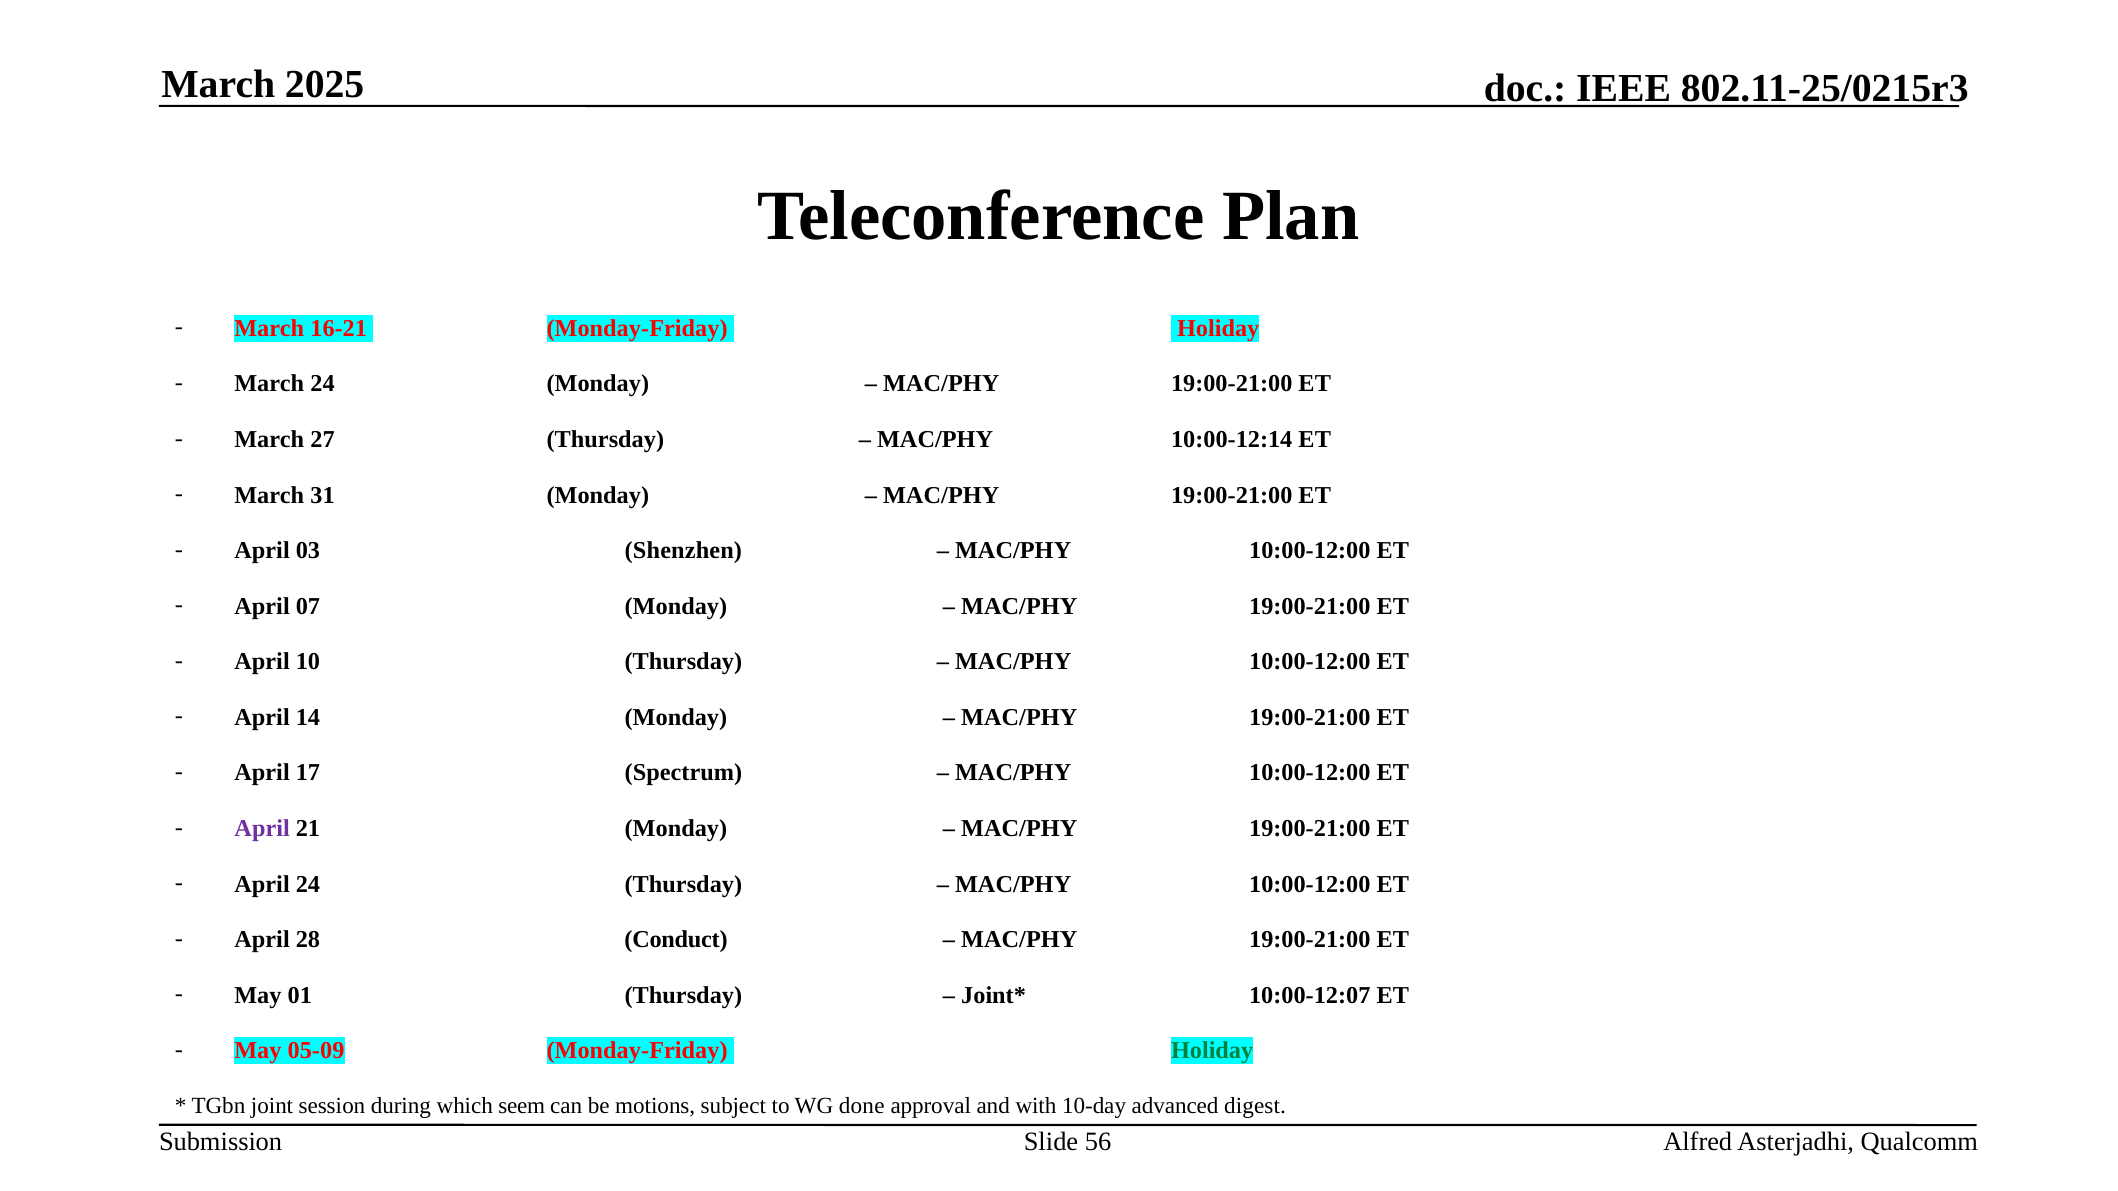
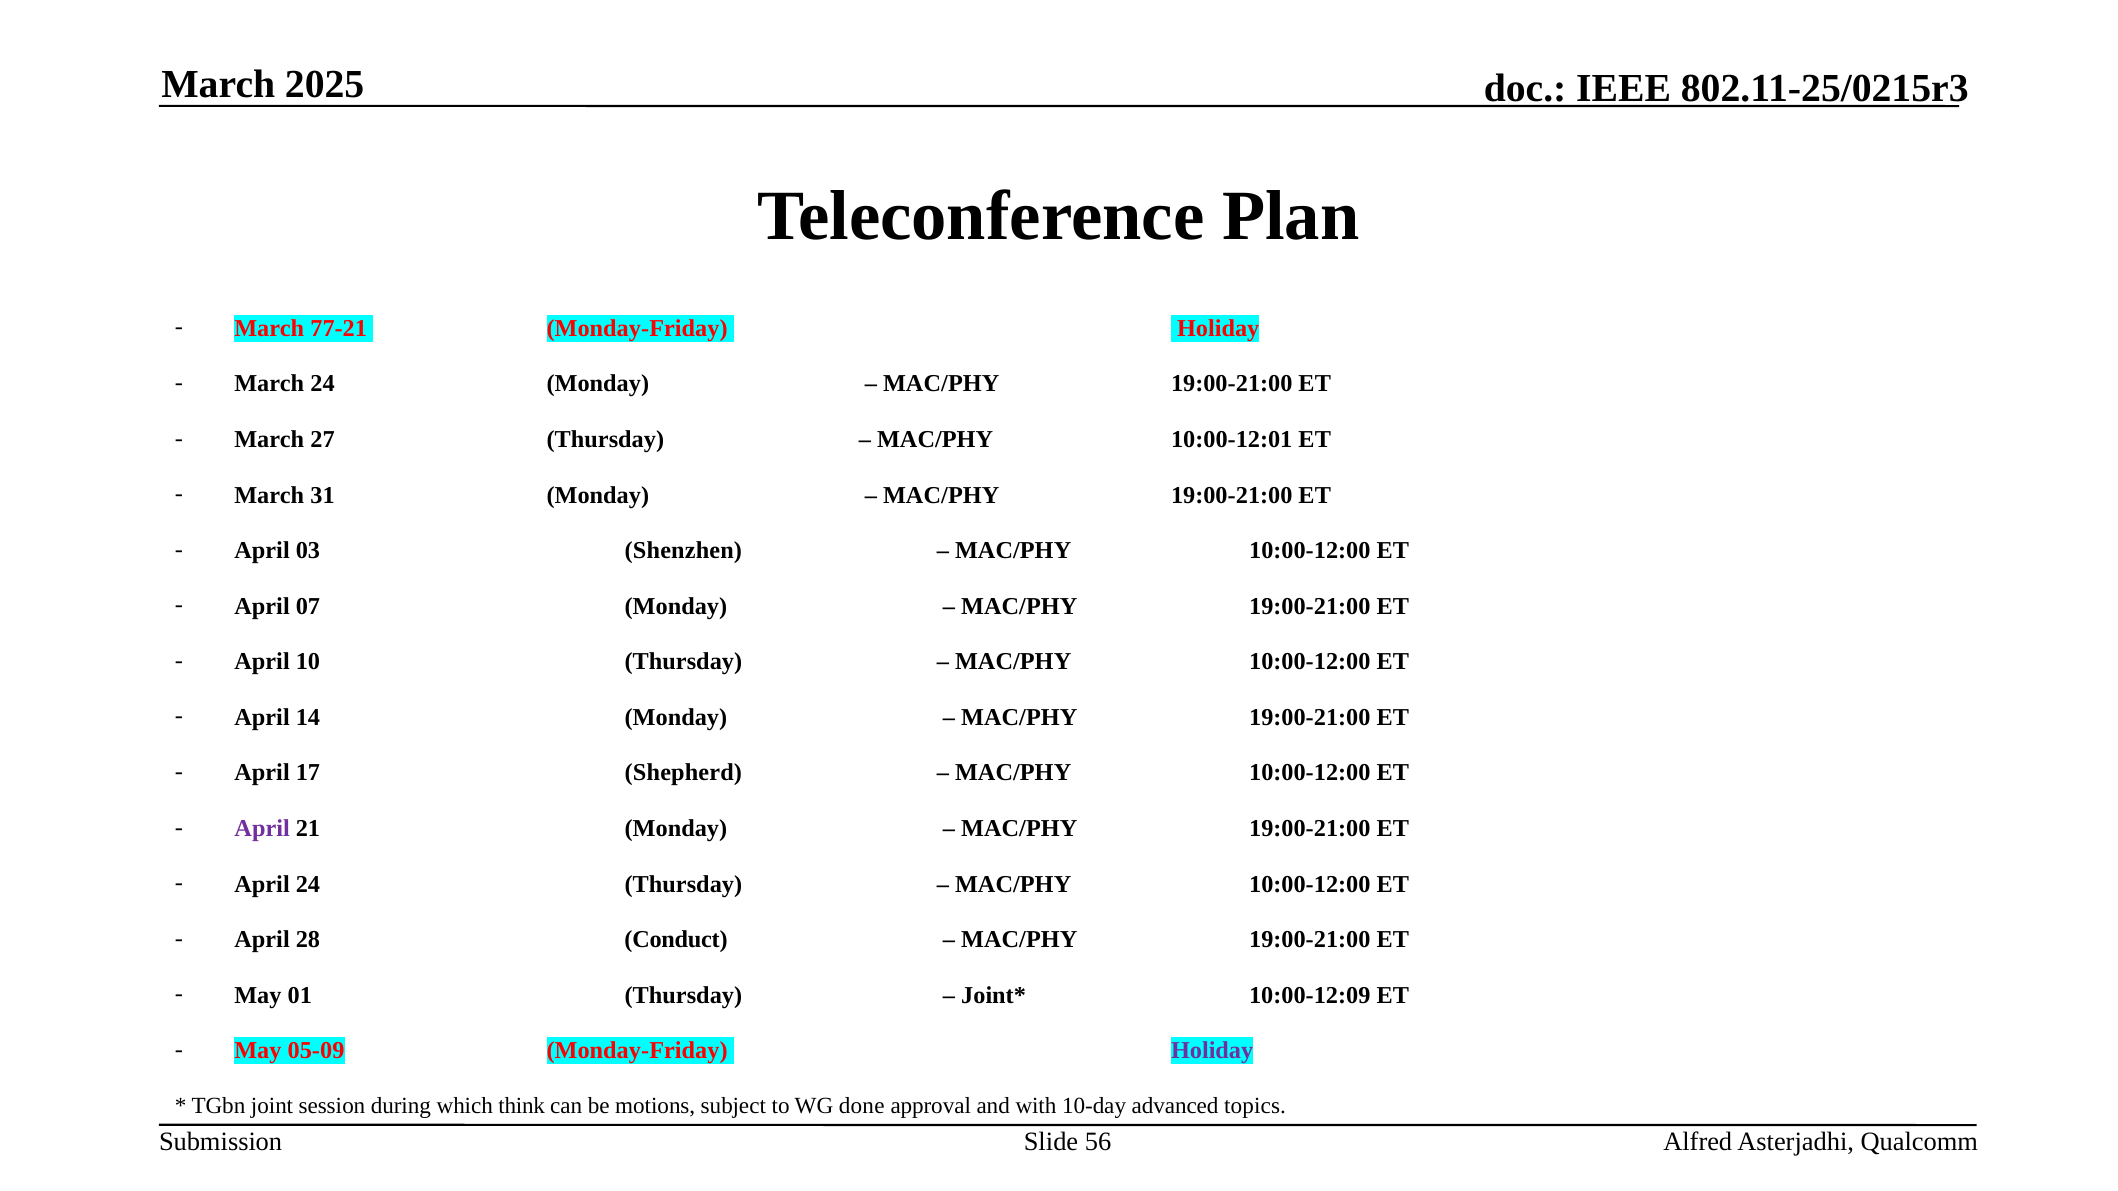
16-21: 16-21 -> 77-21 (339, 328)
10:00-12:14: 10:00-12:14 -> 10:00-12:01 (1232, 440)
Spectrum: Spectrum -> Shepherd (683, 773)
10:00-12:07: 10:00-12:07 -> 10:00-12:09 (1310, 996)
Holiday colour: green -> purple (1212, 1051)
seem: seem -> think (522, 1106)
digest: digest -> topics (1255, 1106)
